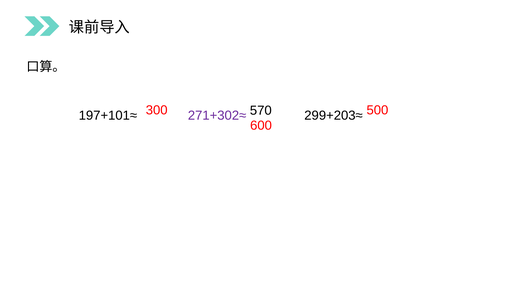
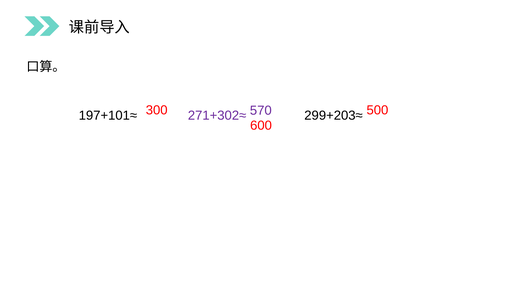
570 colour: black -> purple (261, 110)
